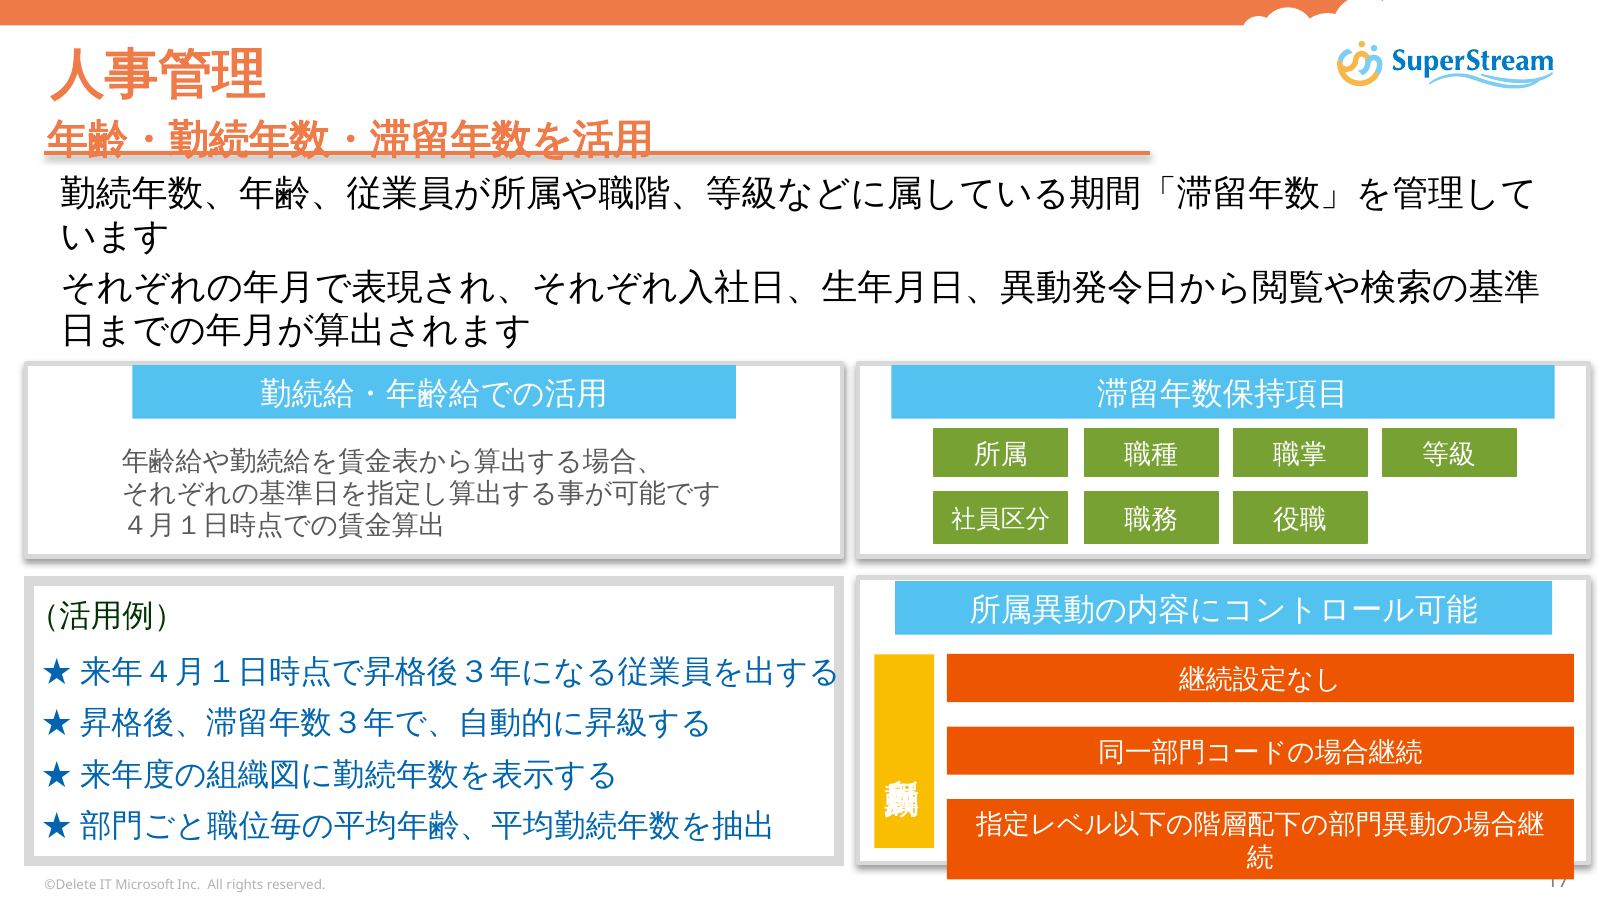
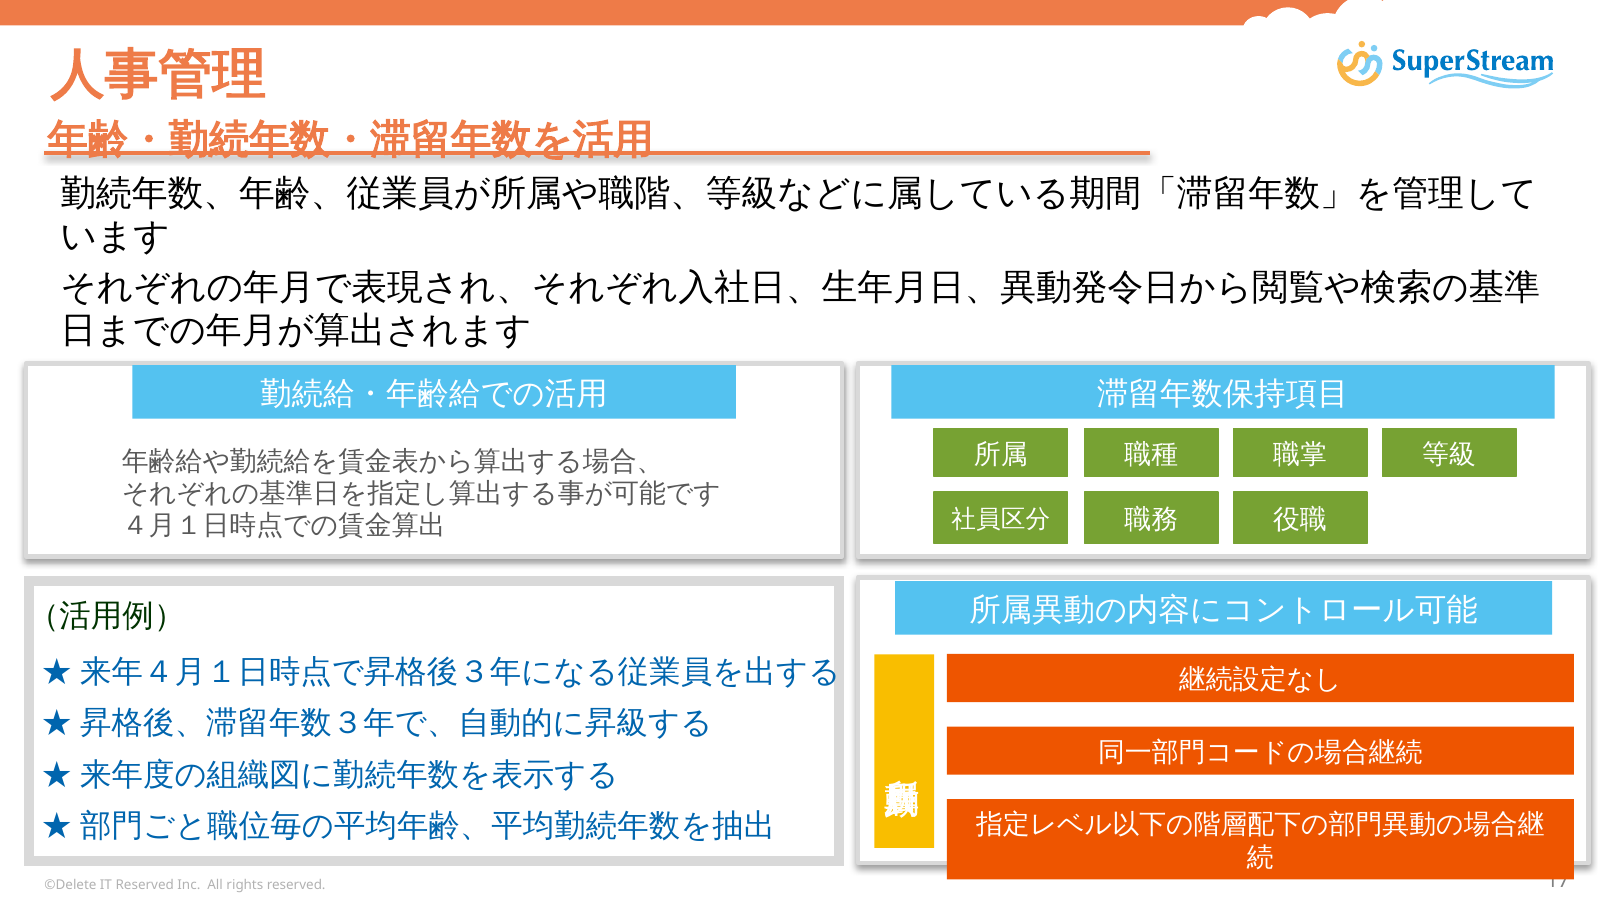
IT Microsoft: Microsoft -> Reserved (145, 885)
